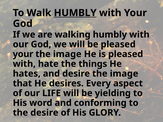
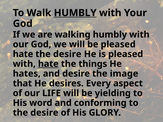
your: your -> hate (23, 54)
image: image -> desire (67, 54)
hate underline: none -> present (48, 64)
